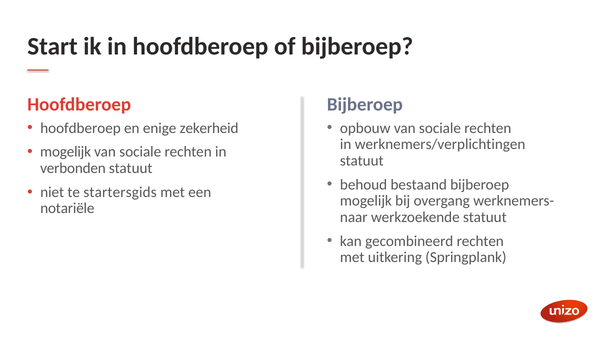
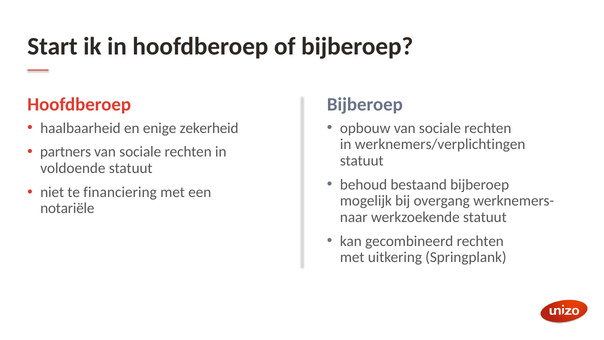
hoofdberoep: hoofdberoep -> haalbaarheid (80, 128)
mogelijk: mogelijk -> partners (66, 152)
verbonden: verbonden -> voldoende (73, 168)
startersgids: startersgids -> financiering (120, 192)
